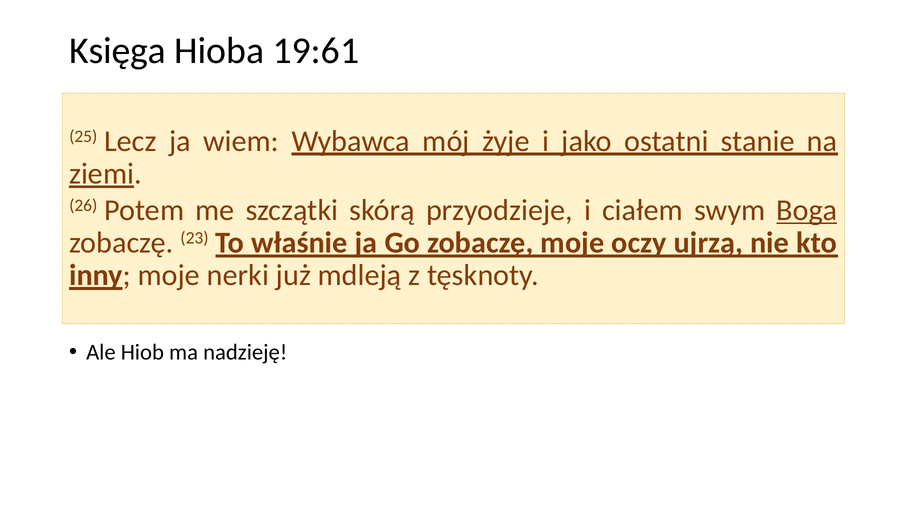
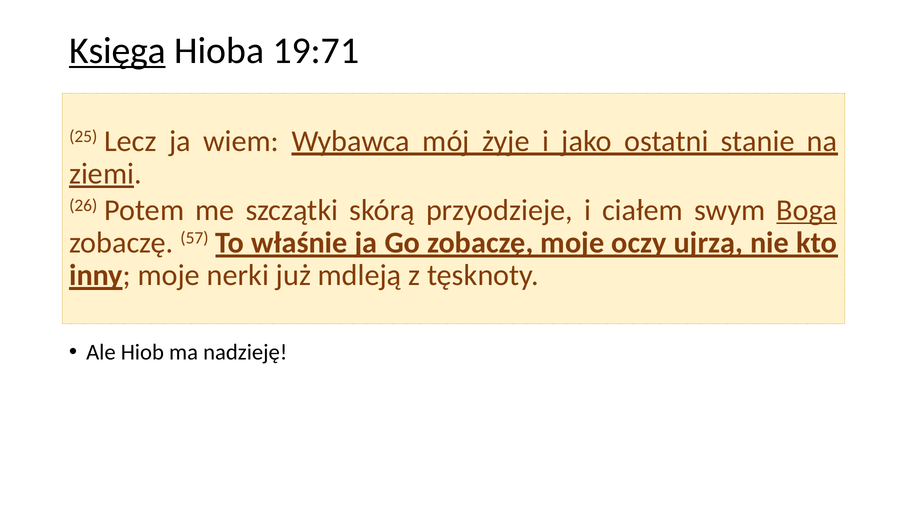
Księga underline: none -> present (118, 51)
19:61: 19:61 -> 19:71 (316, 51)
23: 23 -> 57 (194, 238)
